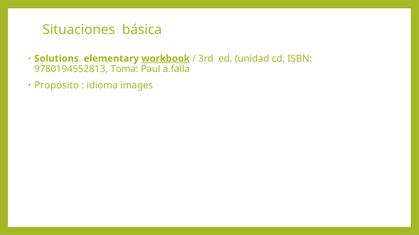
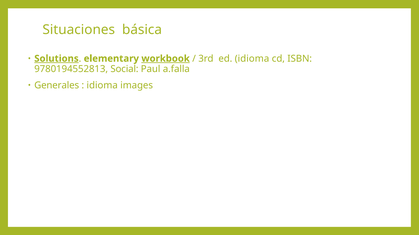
Solutions underline: none -> present (56, 59)
ed unidad: unidad -> idioma (252, 59)
Toma: Toma -> Social (124, 69)
Propósito: Propósito -> Generales (57, 86)
